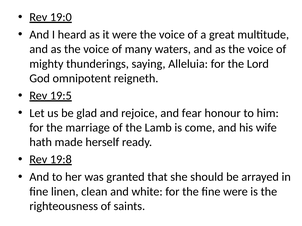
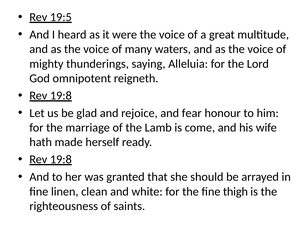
19:0: 19:0 -> 19:5 (61, 17)
19:5: 19:5 -> 19:8 (61, 96)
fine were: were -> thigh (235, 192)
